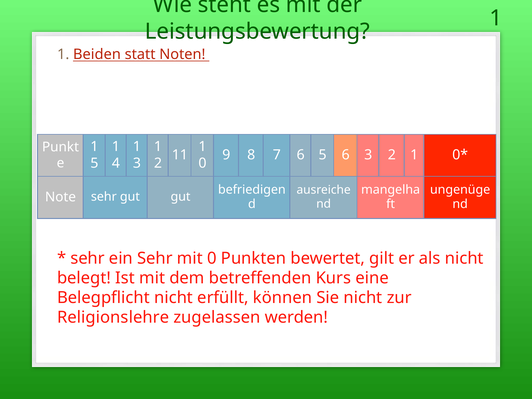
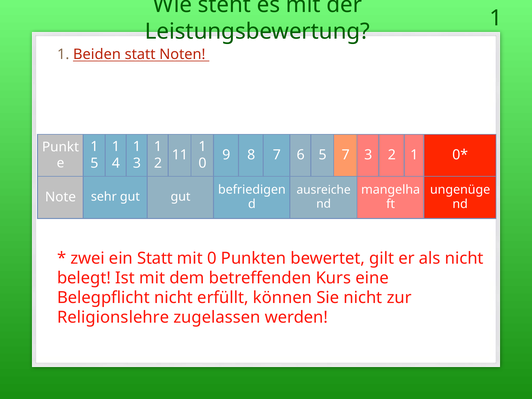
5 6: 6 -> 7 (346, 155)
sehr: sehr -> zwei (88, 258)
ein Sehr: Sehr -> Statt (155, 258)
